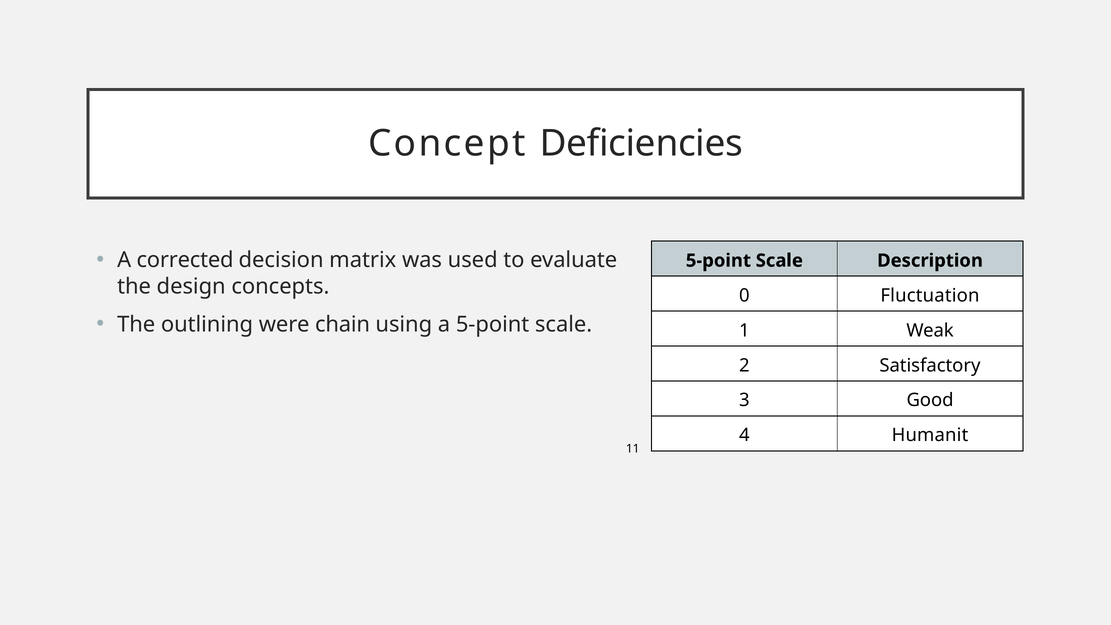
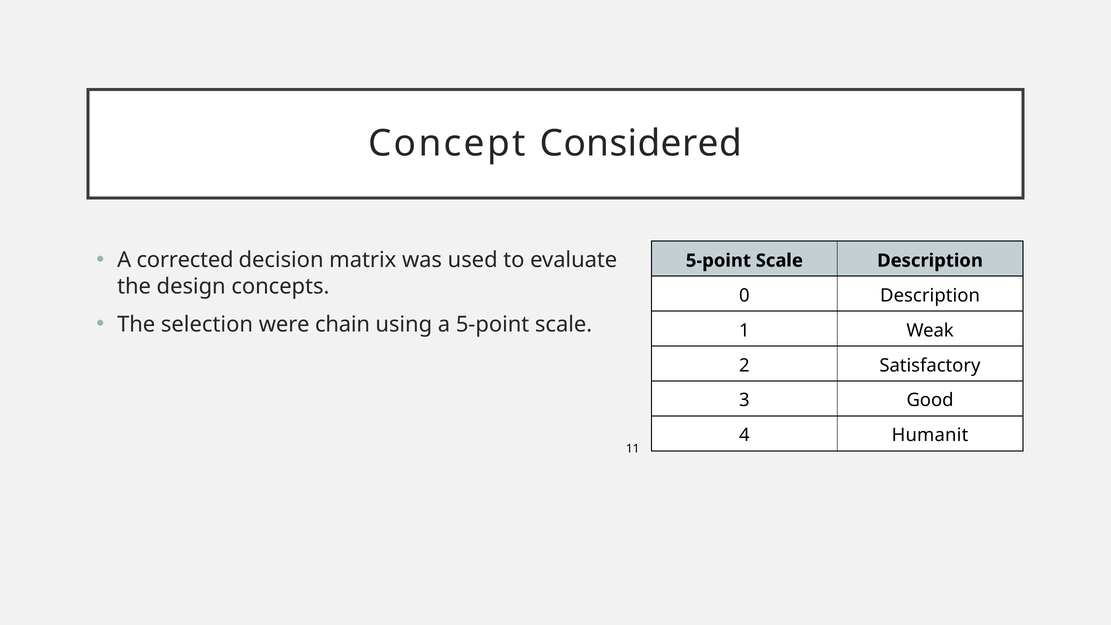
Deficiencies: Deficiencies -> Considered (641, 143)
0 Fluctuation: Fluctuation -> Description (930, 296)
outlining: outlining -> selection (207, 324)
